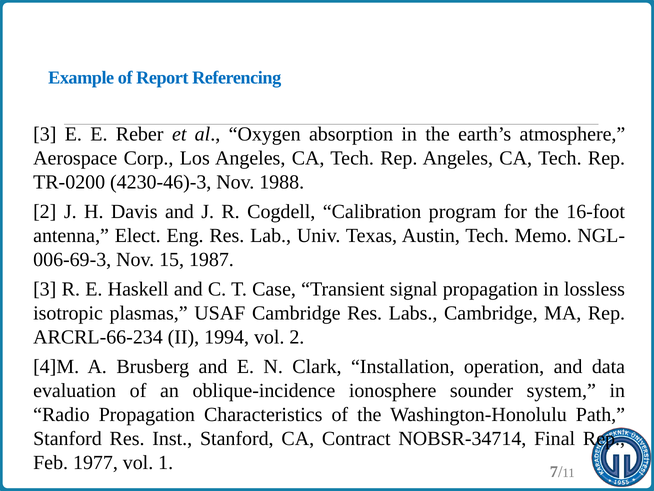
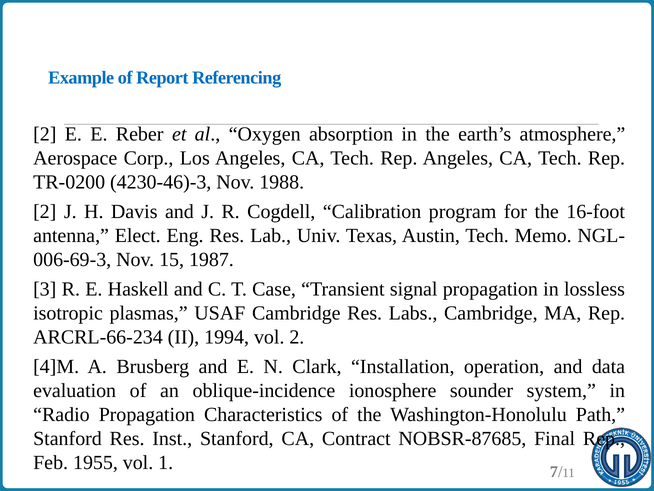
3: 3 -> 2 (45, 134)
NOBSR-34714: NOBSR-34714 -> NOBSR-87685 (462, 438)
1977: 1977 -> 1955 (95, 462)
